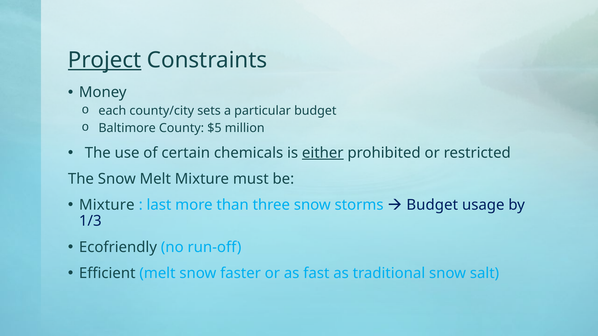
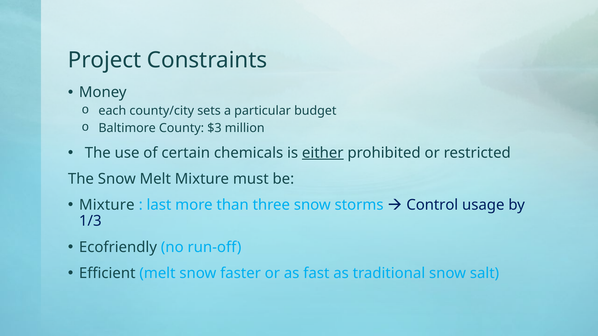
Project underline: present -> none (105, 60)
$5: $5 -> $3 (214, 128)
Budget: Budget -> Control (432, 205)
